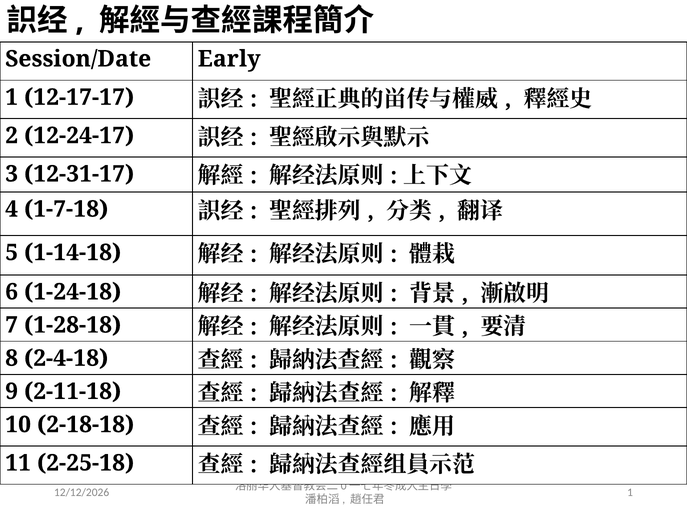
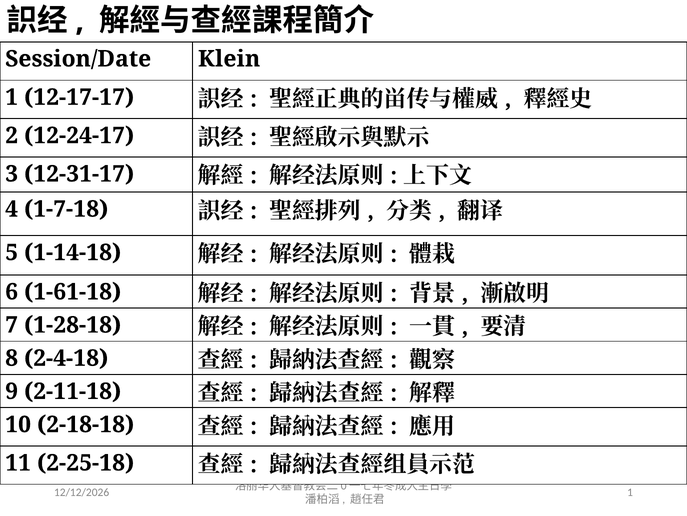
Early: Early -> Klein (229, 59)
1-24-18: 1-24-18 -> 1-61-18 (73, 291)
